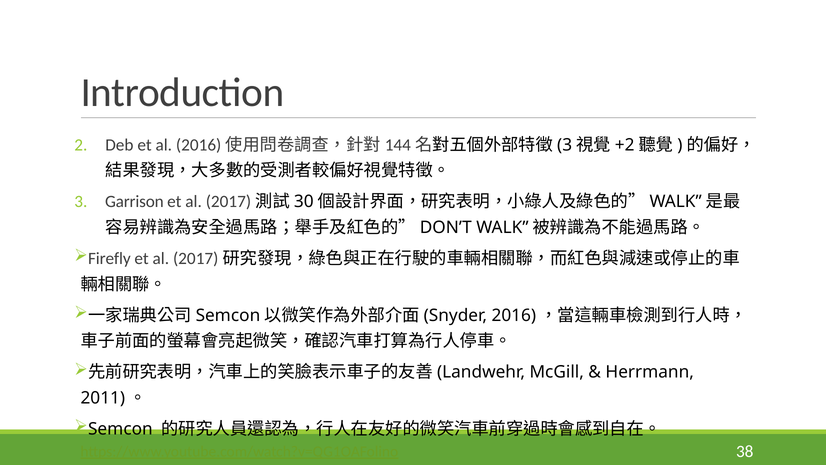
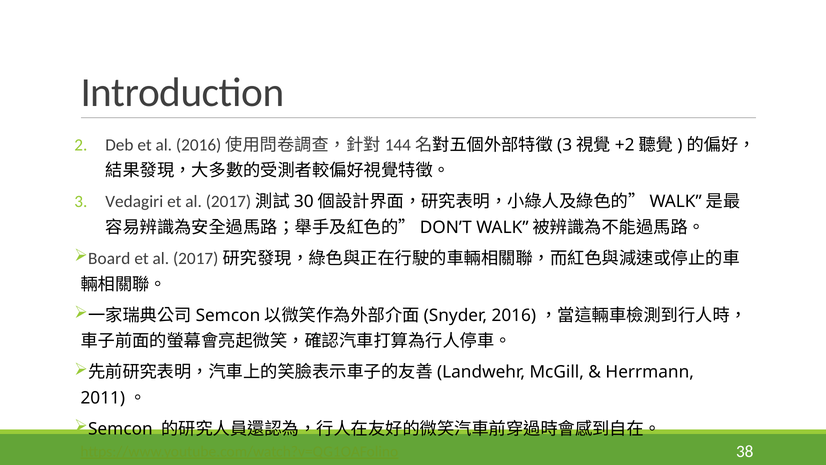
Garrison: Garrison -> Vedagiri (134, 202)
Firefly: Firefly -> Board (109, 258)
